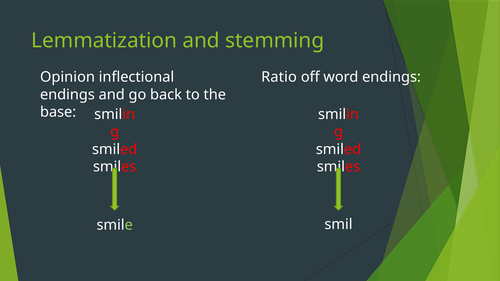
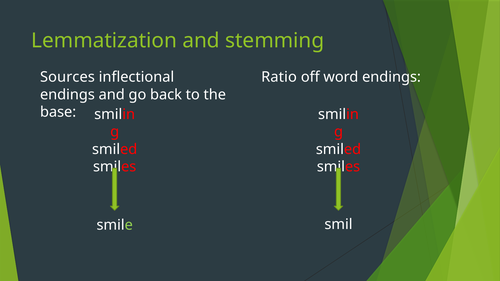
Opinion: Opinion -> Sources (67, 77)
